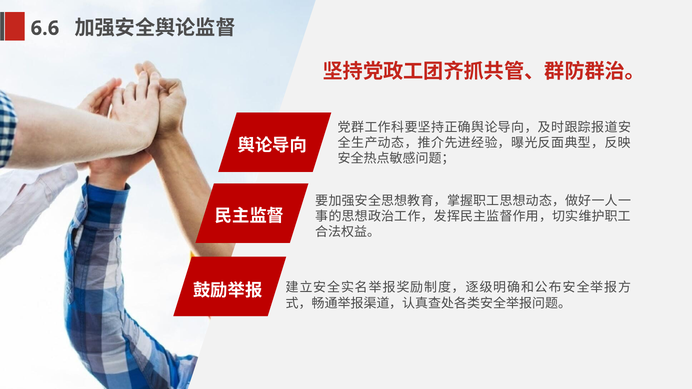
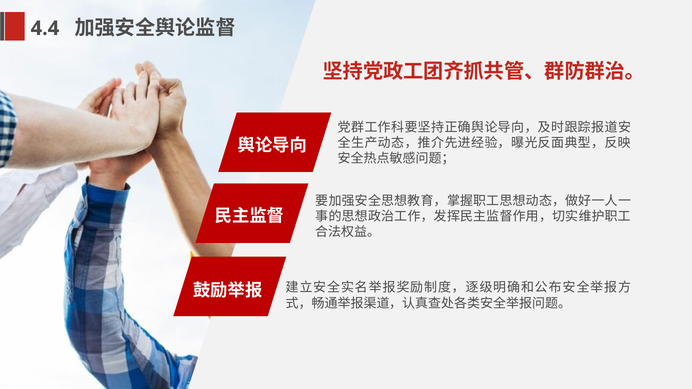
6.6: 6.6 -> 4.4 (45, 28)
